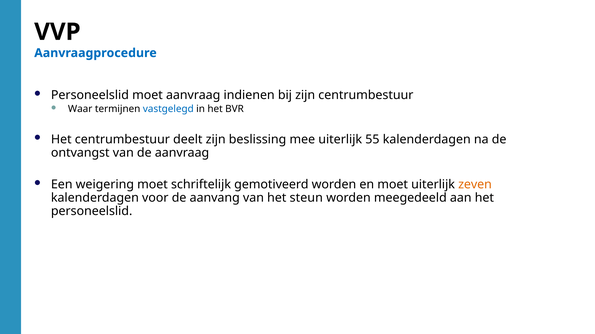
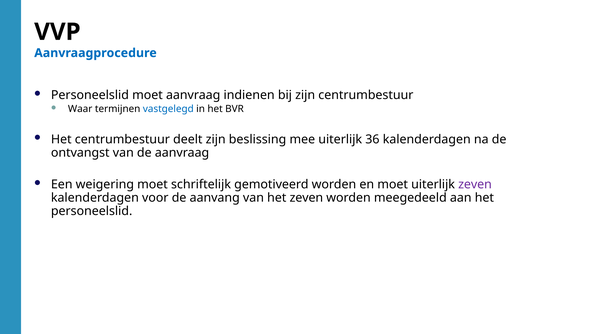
55: 55 -> 36 (372, 140)
zeven colour: orange -> purple (475, 185)
het steun: steun -> zeven (306, 198)
